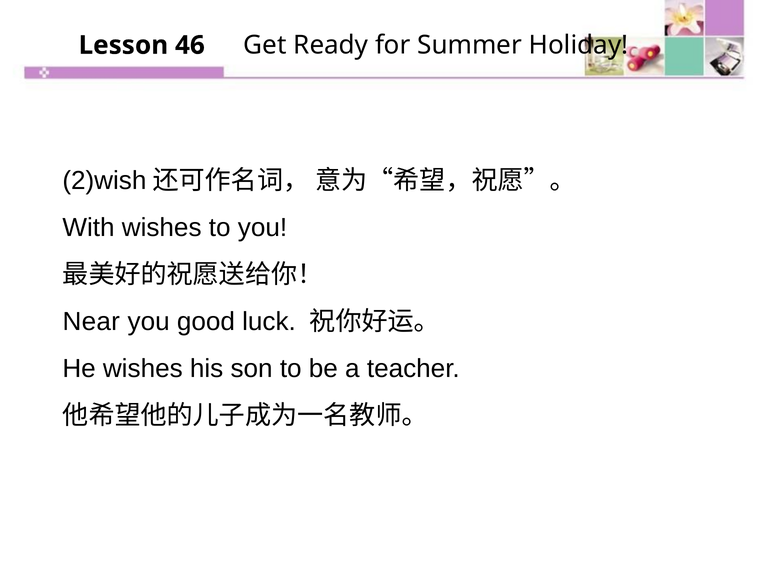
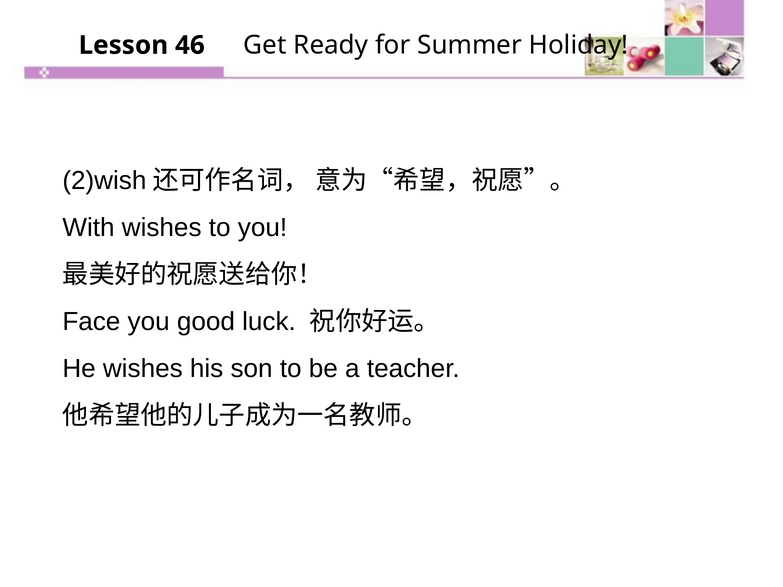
Near: Near -> Face (91, 322)
